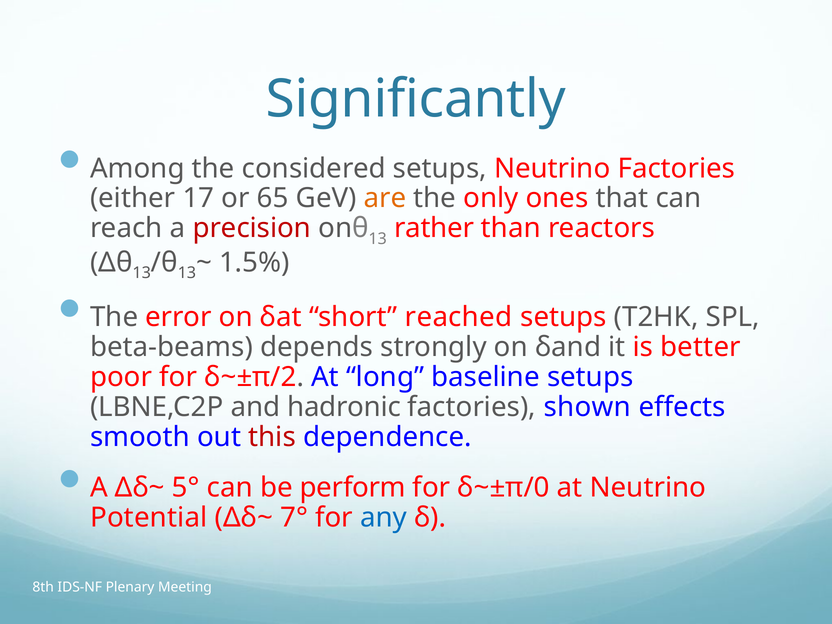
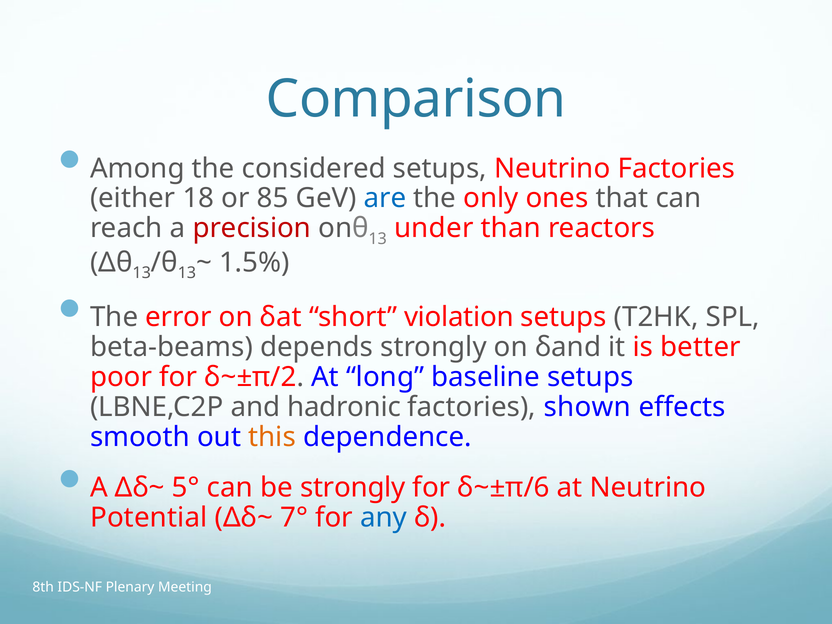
Significantly: Significantly -> Comparison (416, 99)
17: 17 -> 18 (198, 198)
65: 65 -> 85 (273, 198)
are colour: orange -> blue (385, 198)
rather: rather -> under (434, 228)
reached: reached -> violation (459, 317)
this colour: red -> orange (272, 437)
be perform: perform -> strongly (353, 488)
δ~±π/0: δ~±π/0 -> δ~±π/6 (504, 488)
